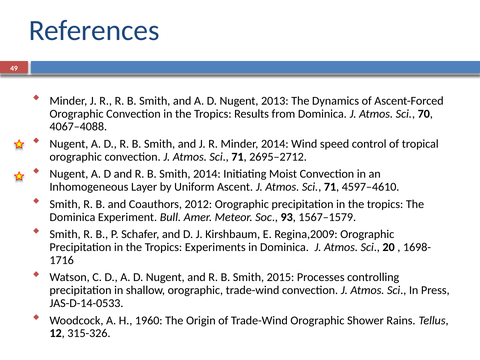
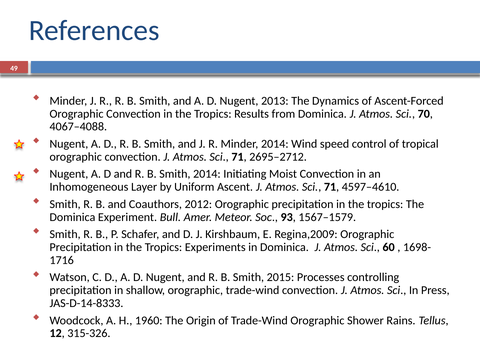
20: 20 -> 60 (389, 247)
JAS-D-14-0533: JAS-D-14-0533 -> JAS-D-14-8333 (86, 303)
